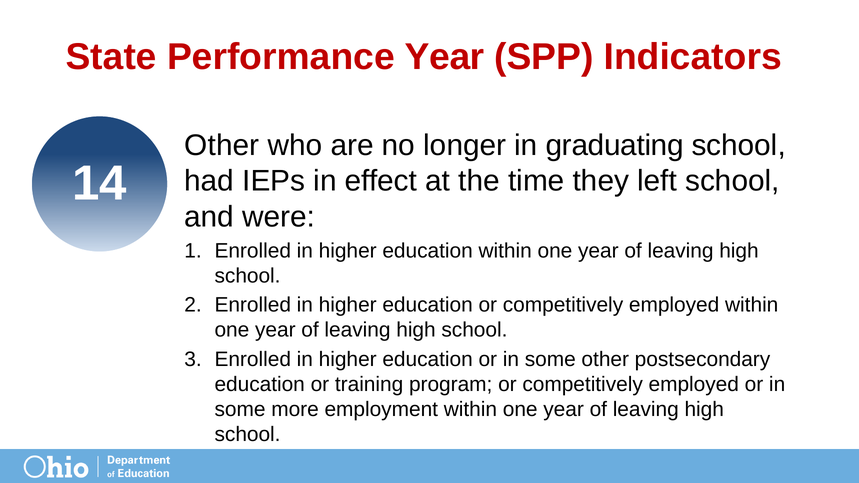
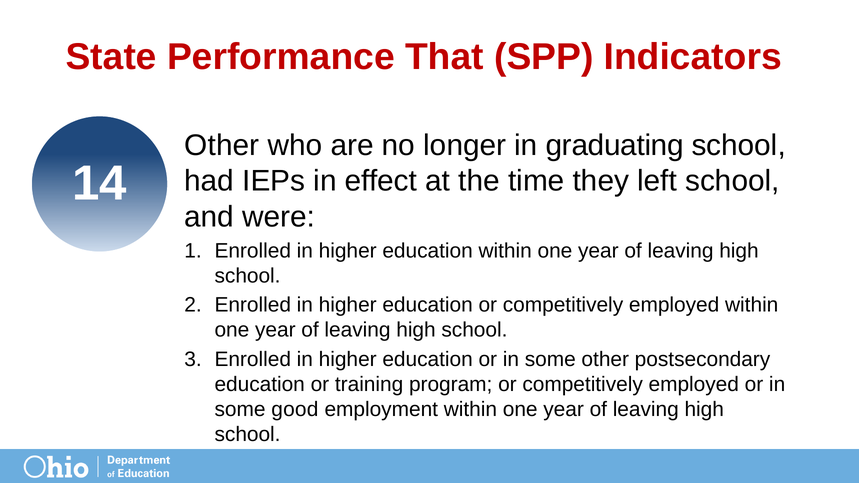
Performance Year: Year -> That (444, 57)
more: more -> good (295, 410)
